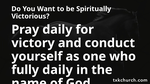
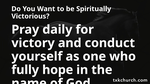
fully daily: daily -> hope (58, 70)
